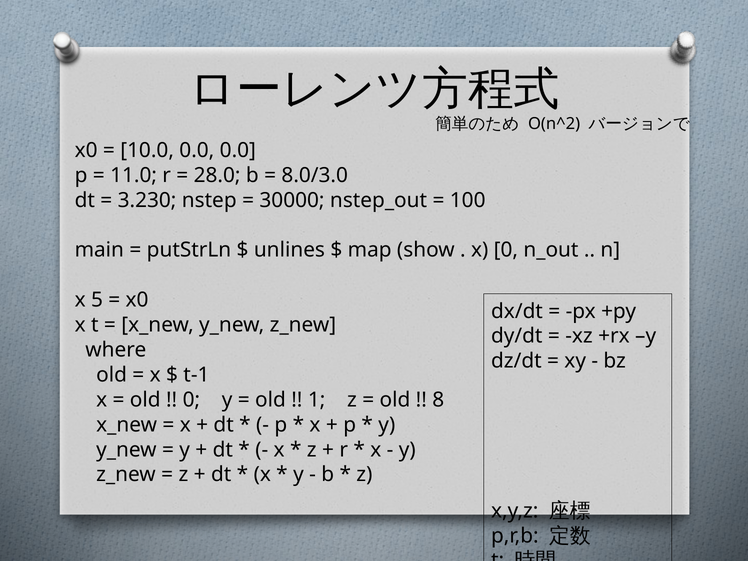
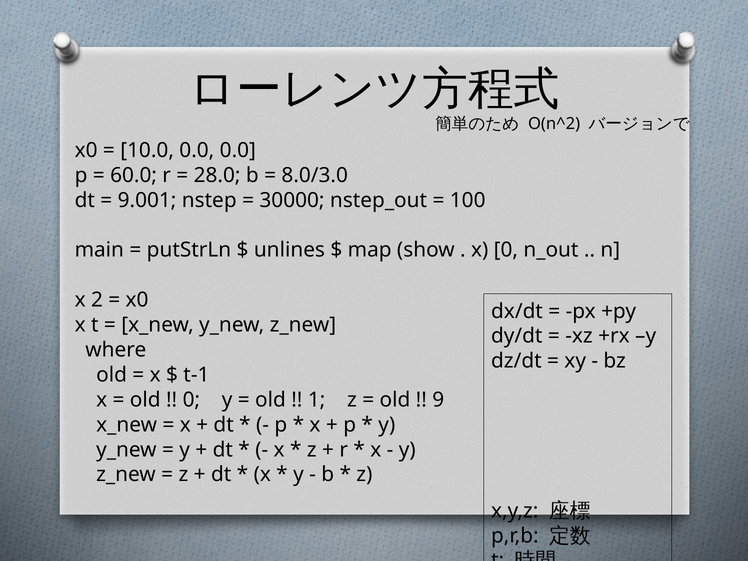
11.0: 11.0 -> 60.0 (134, 175)
3.230: 3.230 -> 9.001 (147, 200)
5: 5 -> 2 (97, 300)
8: 8 -> 9 (438, 400)
